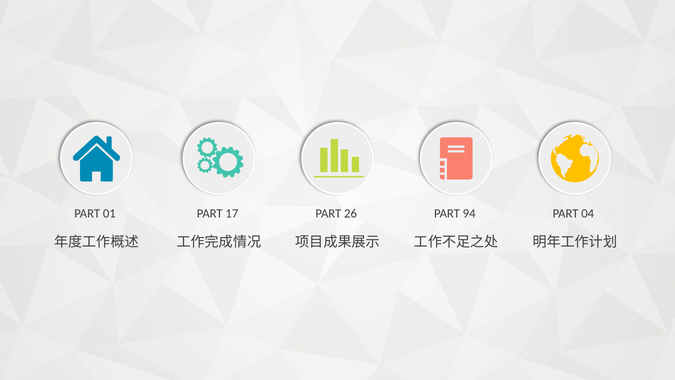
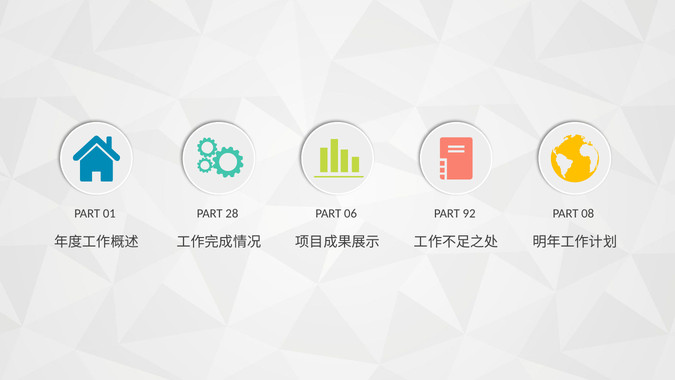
17: 17 -> 28 (232, 213)
26: 26 -> 06 (351, 213)
94: 94 -> 92 (469, 213)
04: 04 -> 08 (588, 213)
